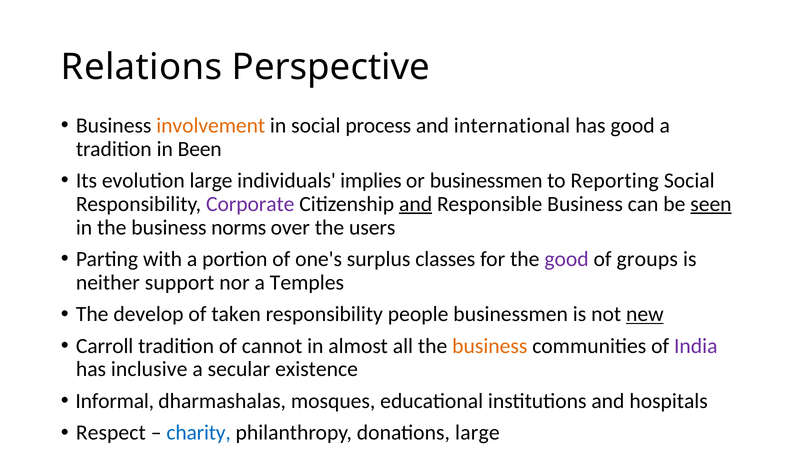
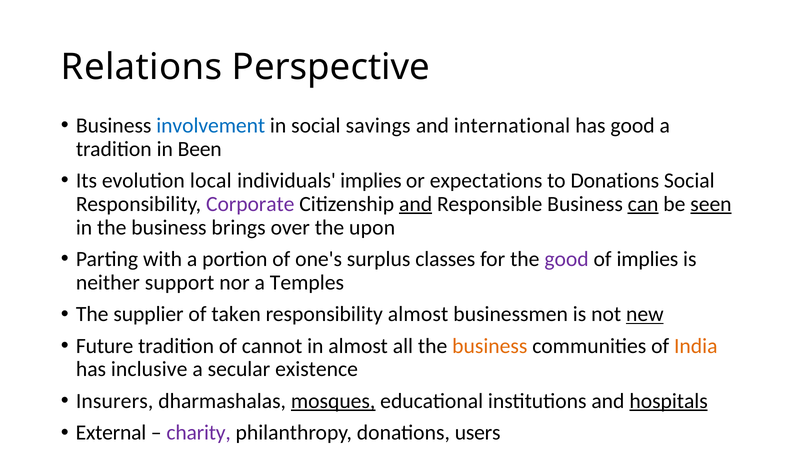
involvement colour: orange -> blue (211, 125)
process: process -> savings (378, 125)
evolution large: large -> local (211, 180)
or businessmen: businessmen -> expectations (486, 180)
to Reporting: Reporting -> Donations (615, 180)
can underline: none -> present (643, 204)
norms: norms -> brings (239, 227)
users: users -> upon (372, 227)
of groups: groups -> implies (647, 259)
develop: develop -> supplier (149, 314)
responsibility people: people -> almost (418, 314)
Carroll: Carroll -> Future (105, 345)
India colour: purple -> orange (696, 345)
Informal: Informal -> Insurers (115, 401)
mosques underline: none -> present (333, 401)
hospitals underline: none -> present (669, 401)
Respect: Respect -> External (111, 432)
charity colour: blue -> purple (199, 432)
donations large: large -> users (478, 432)
